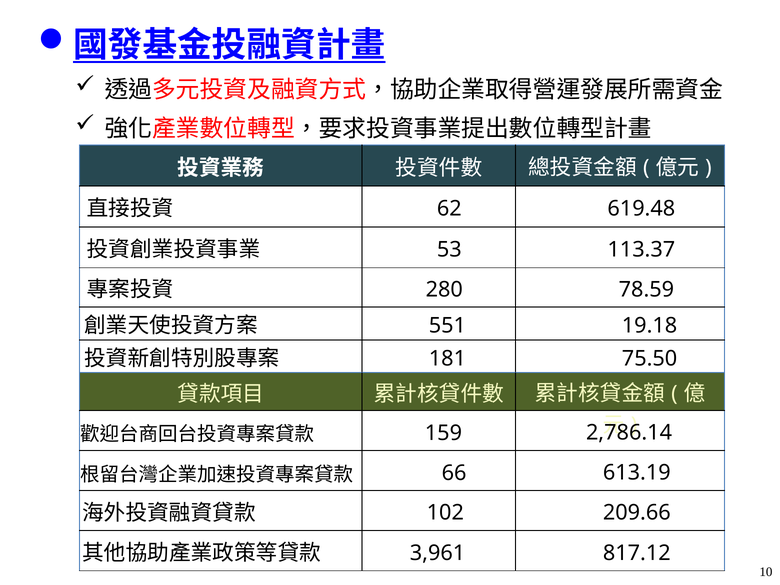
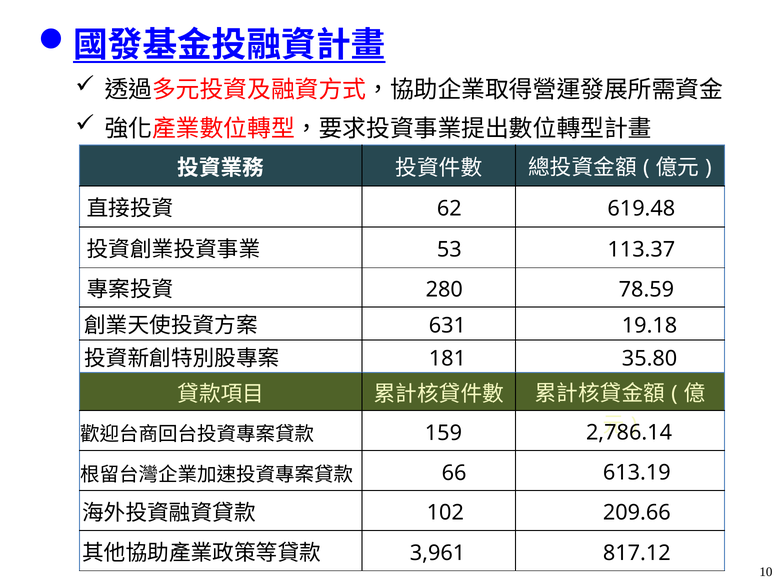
551: 551 -> 631 (447, 326)
75.50: 75.50 -> 35.80 (650, 358)
